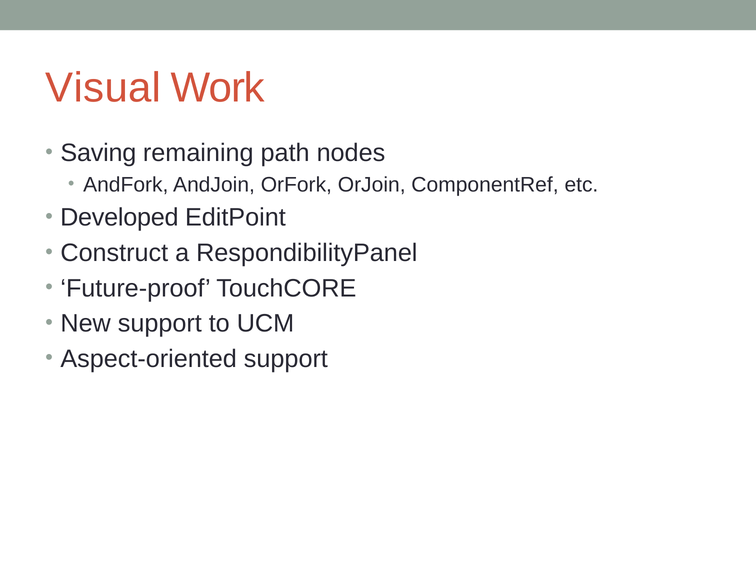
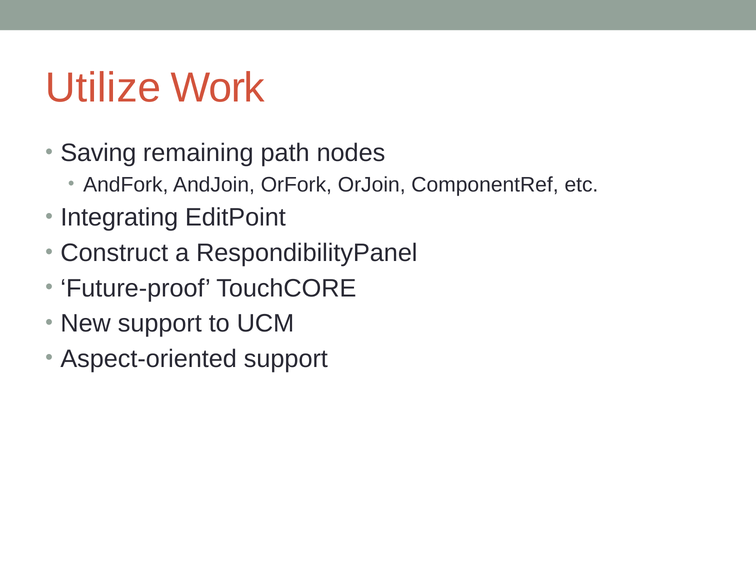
Visual: Visual -> Utilize (103, 88)
Developed: Developed -> Integrating (119, 218)
